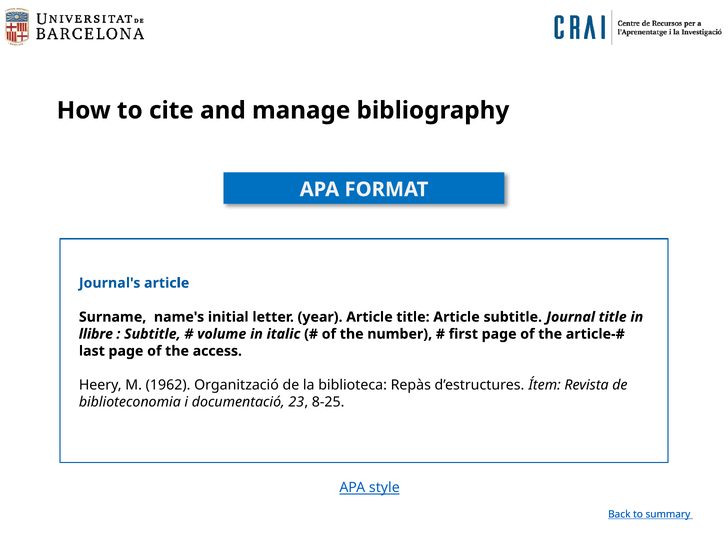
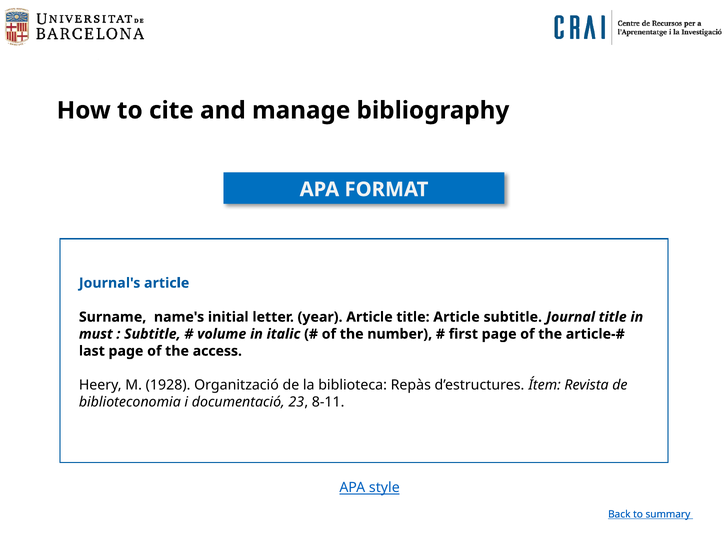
llibre: llibre -> must (96, 334)
1962: 1962 -> 1928 (168, 385)
8-25: 8-25 -> 8-11 (328, 402)
